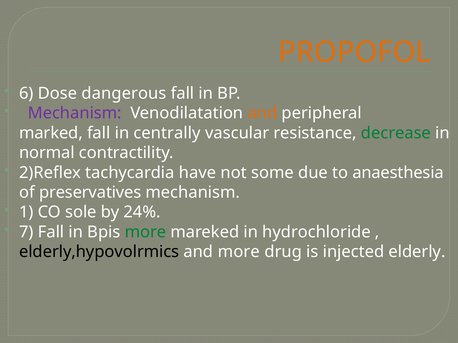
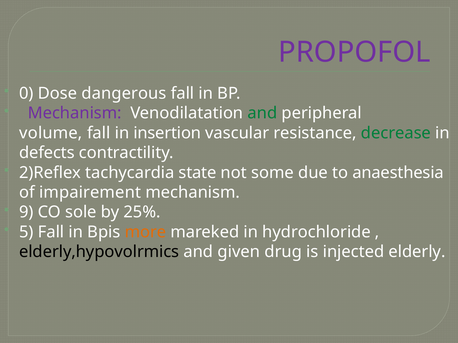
PROPOFOL colour: orange -> purple (354, 52)
6: 6 -> 0 (26, 93)
and colour: orange -> green (262, 113)
marked: marked -> volume (51, 133)
centrally: centrally -> insertion (167, 133)
normal: normal -> defects (47, 153)
have: have -> state (198, 173)
preservatives: preservatives -> impairement (90, 193)
1: 1 -> 9 (26, 212)
24%: 24% -> 25% (142, 212)
7: 7 -> 5 (26, 232)
more colour: green -> orange (145, 232)
and more: more -> given (239, 252)
